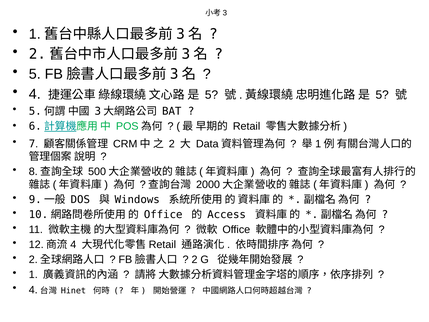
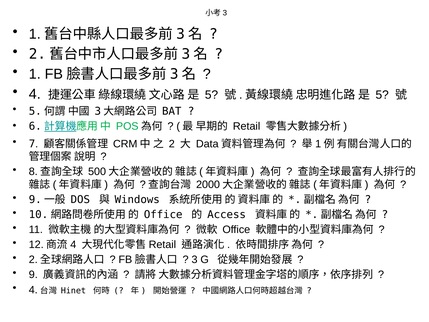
5: 5 -> 1 (35, 74)
2: 2 -> 3 (195, 260)
1: 1 -> 9 (33, 275)
